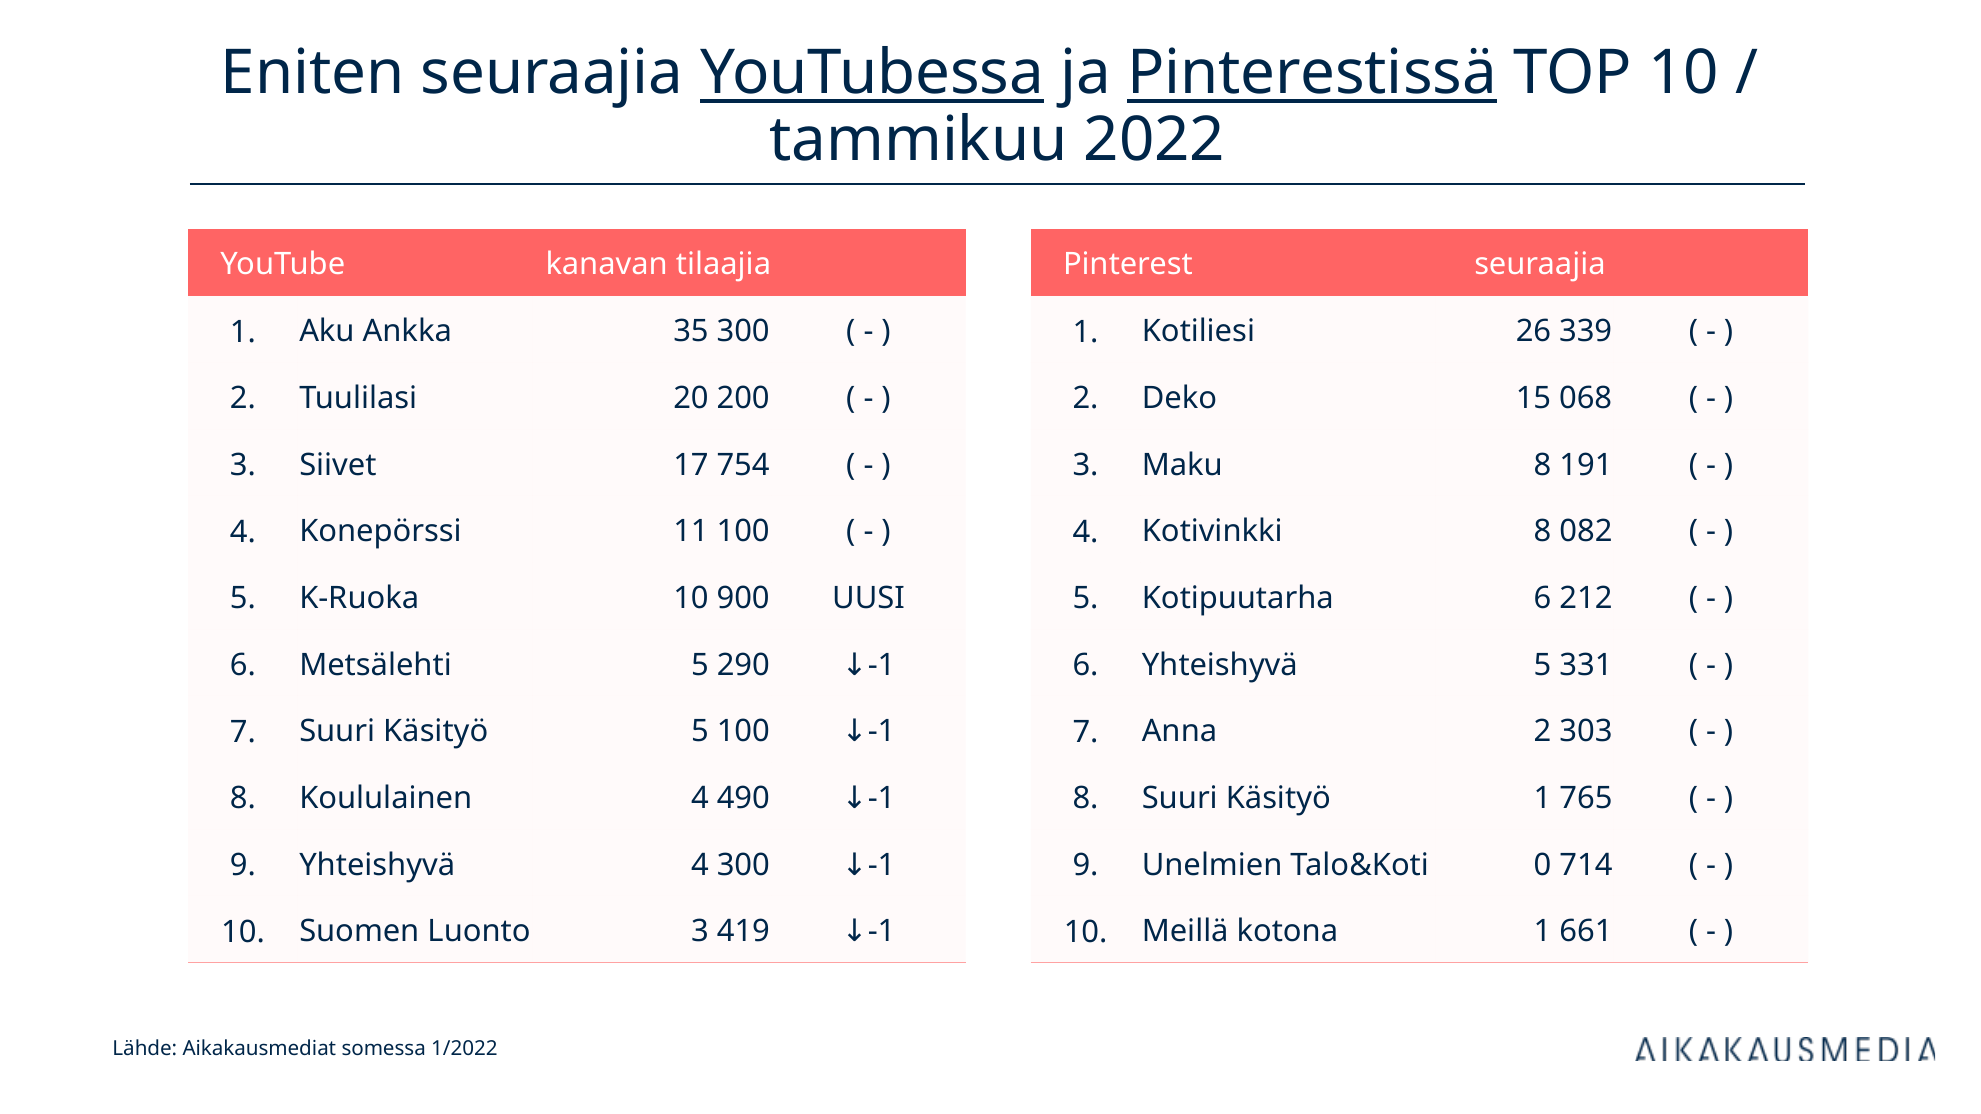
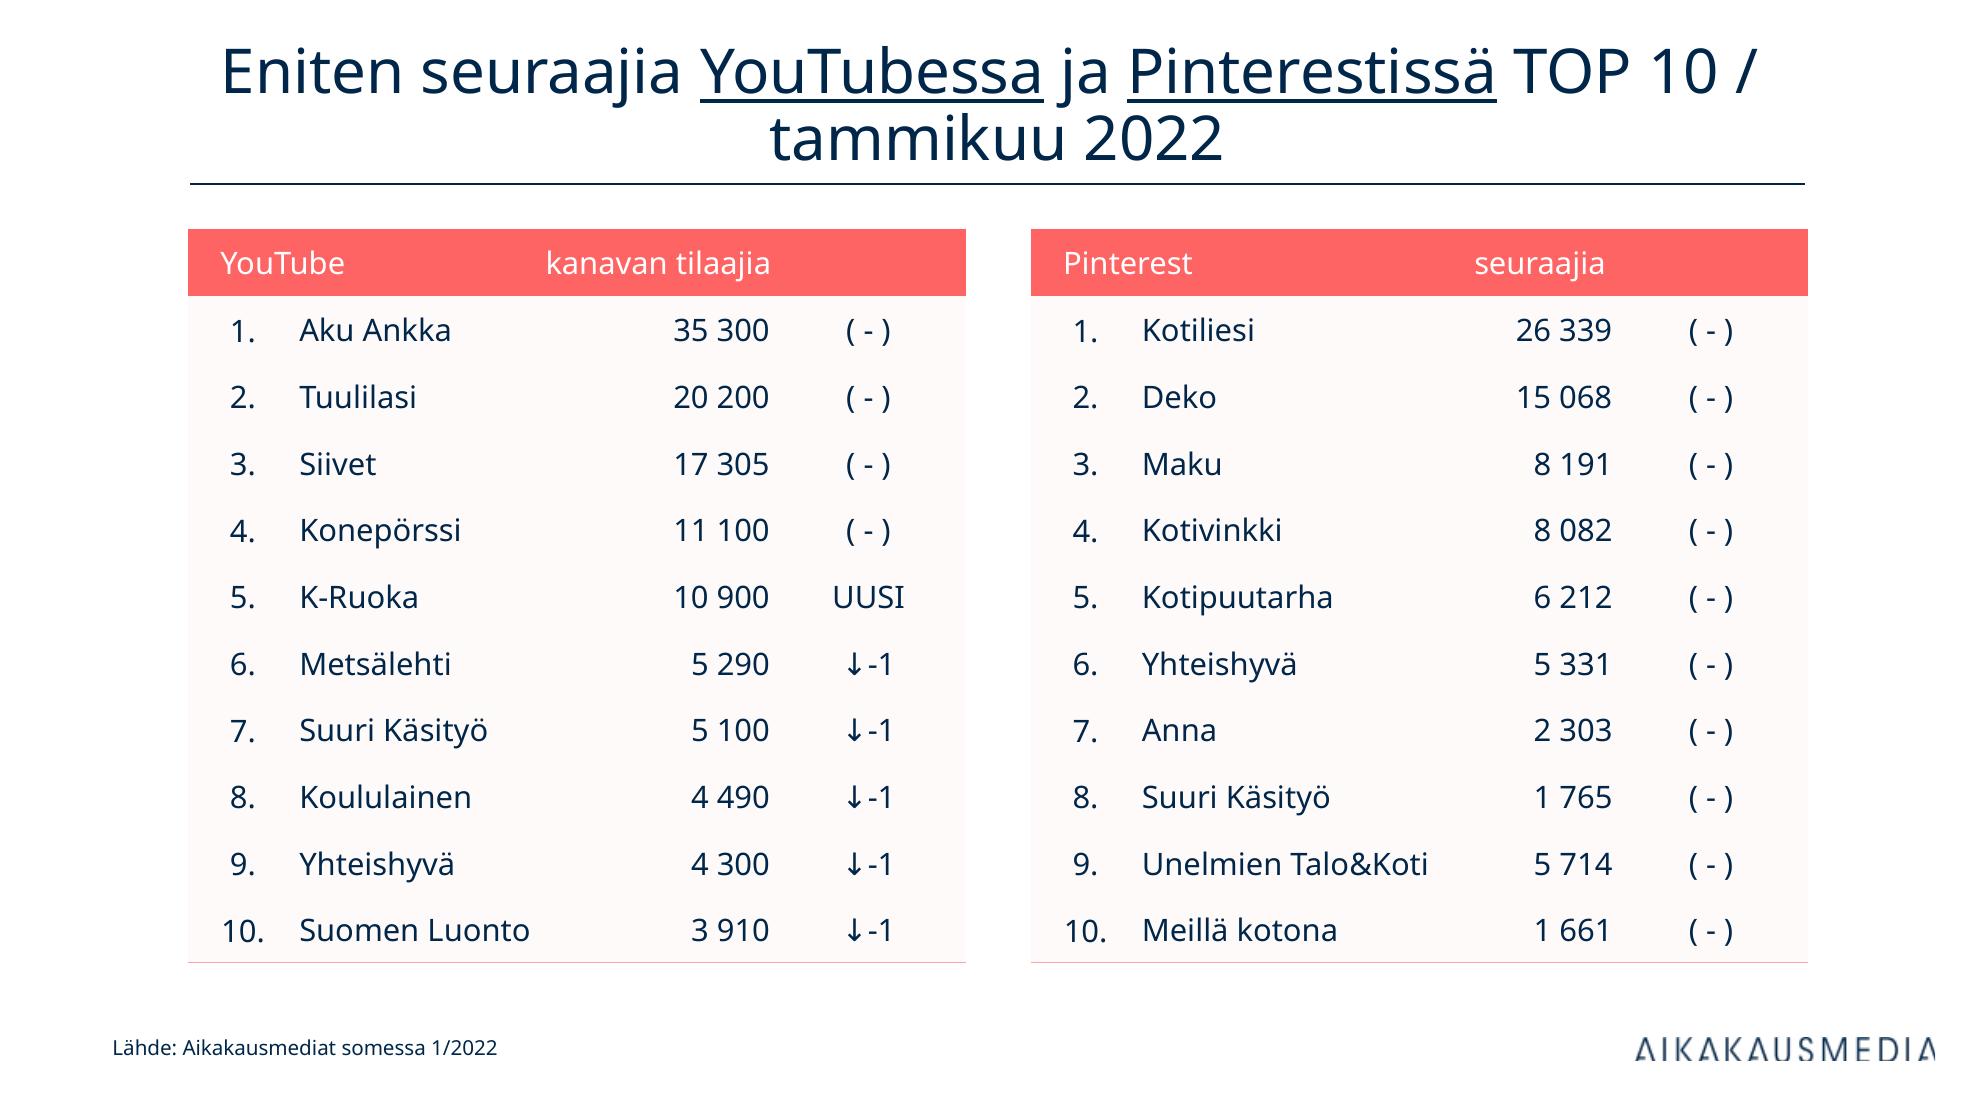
754: 754 -> 305 (743, 465)
Talo&Koti 0: 0 -> 5 (1543, 865)
419: 419 -> 910 (743, 932)
